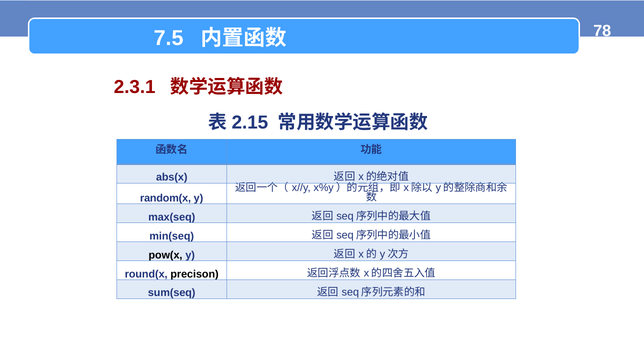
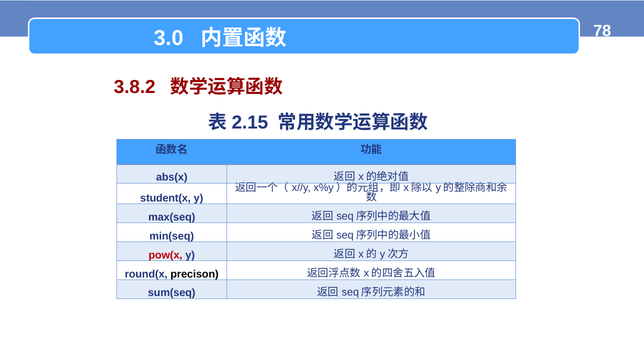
7.5: 7.5 -> 3.0 (169, 38)
2.3.1: 2.3.1 -> 3.8.2 (135, 87)
random(x: random(x -> student(x (166, 198)
pow(x colour: black -> red (166, 255)
